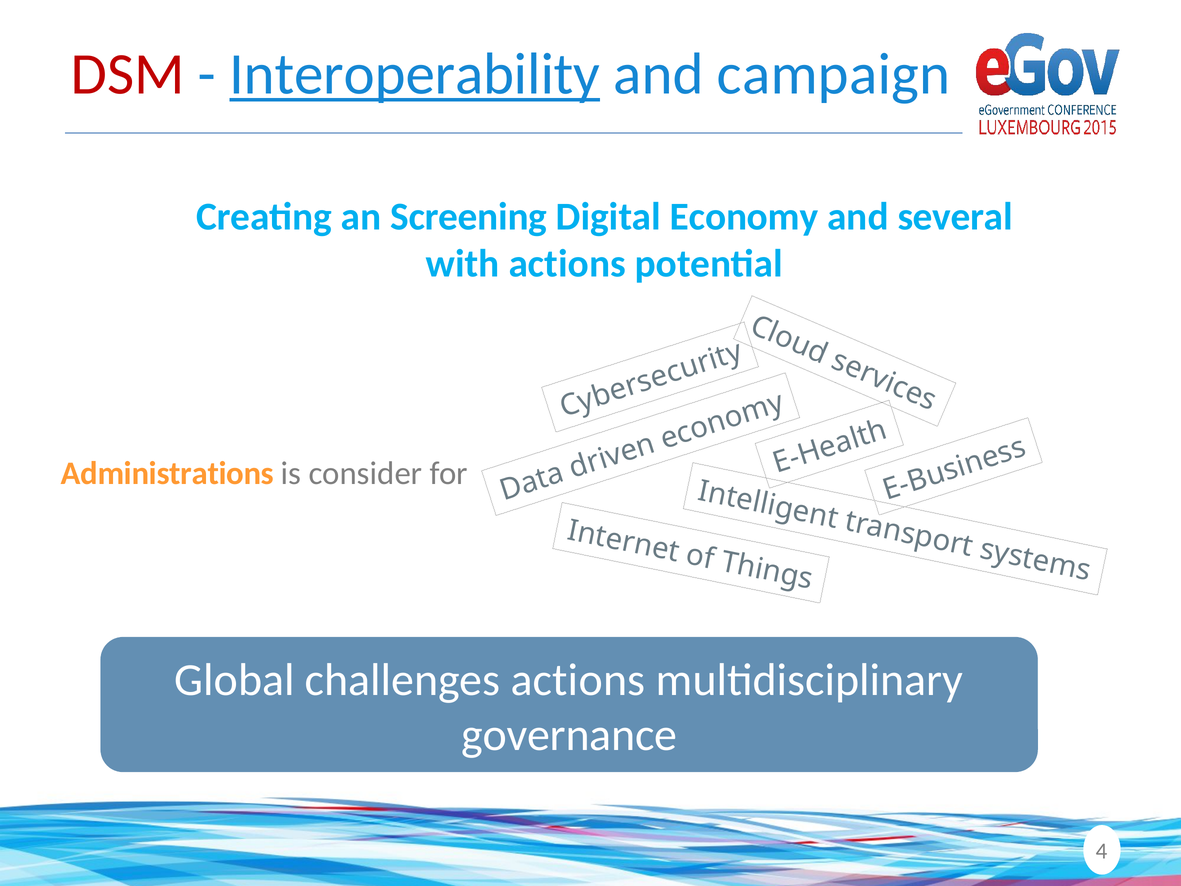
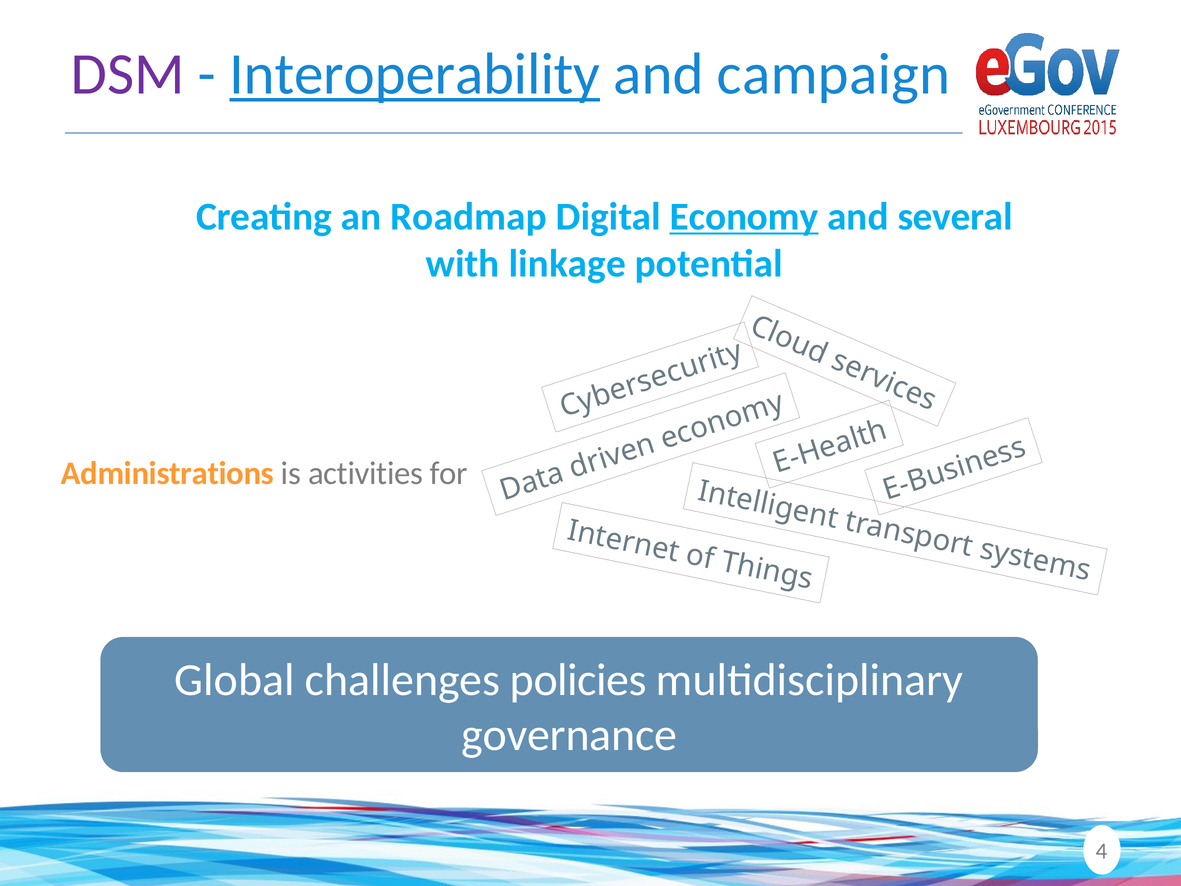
DSM colour: red -> purple (128, 74)
Screening: Screening -> Roadmap (469, 216)
Economy underline: none -> present (744, 216)
with actions: actions -> linkage (567, 264)
consider: consider -> activities (366, 473)
challenges actions: actions -> policies (578, 680)
